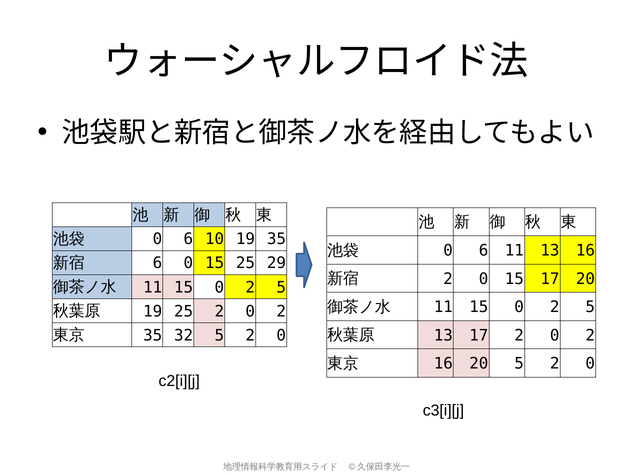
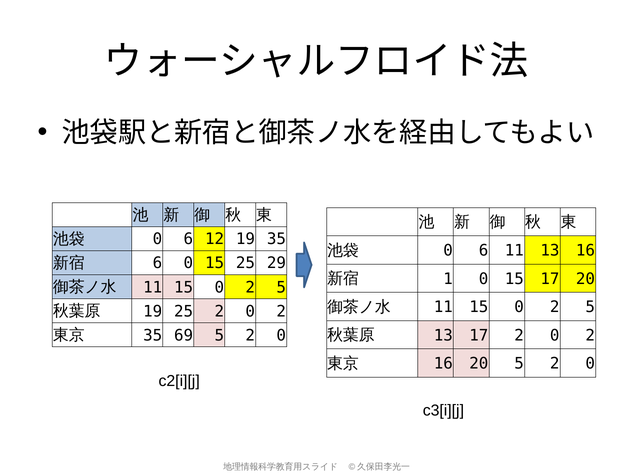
10: 10 -> 12 (215, 239)
2: 2 -> 1 (448, 279)
32: 32 -> 69 (184, 335)
